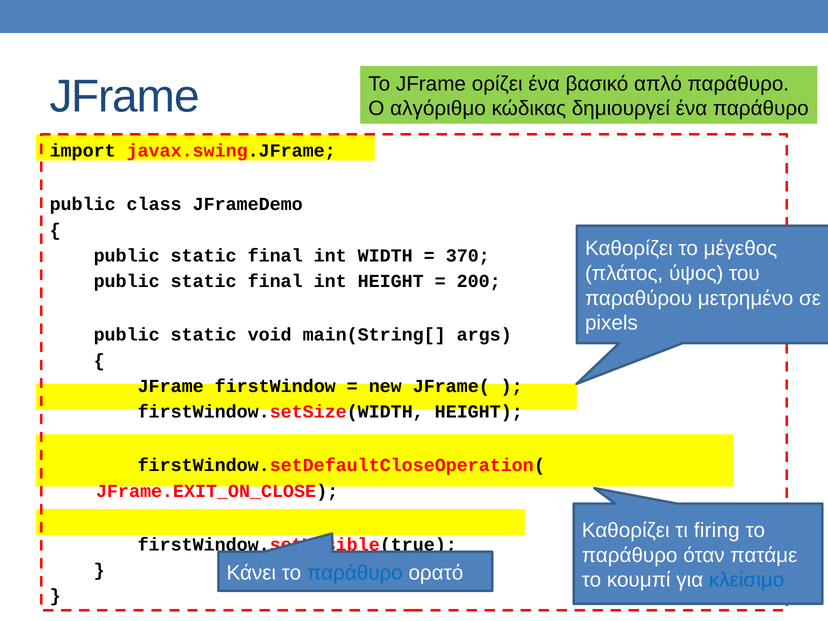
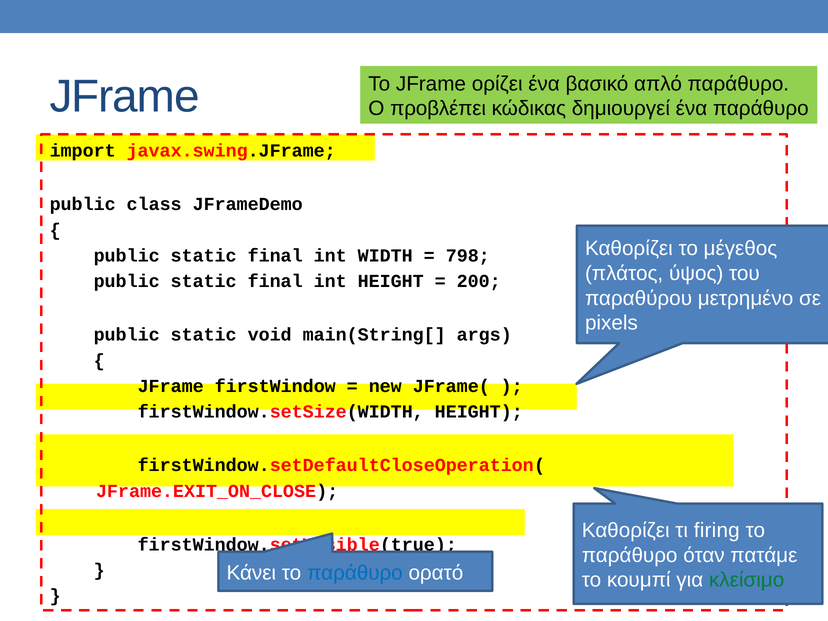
αλγόριθμο: αλγόριθμο -> προβλέπει (438, 109)
370: 370 -> 798 (468, 256)
κλείσιμο colour: blue -> green (747, 580)
